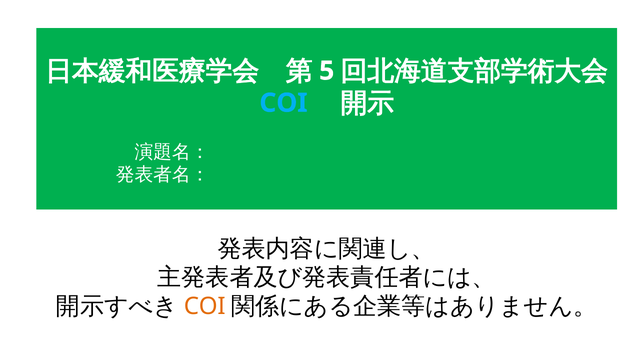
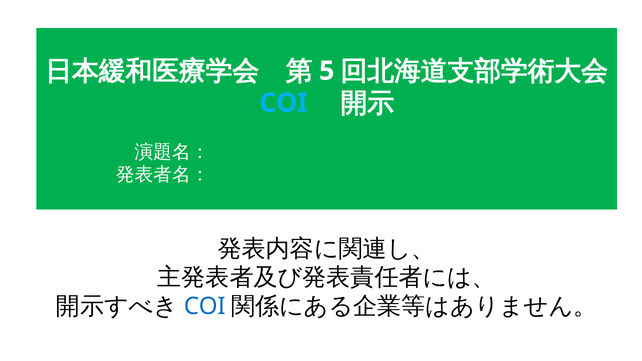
COI colour: orange -> blue (205, 306)
